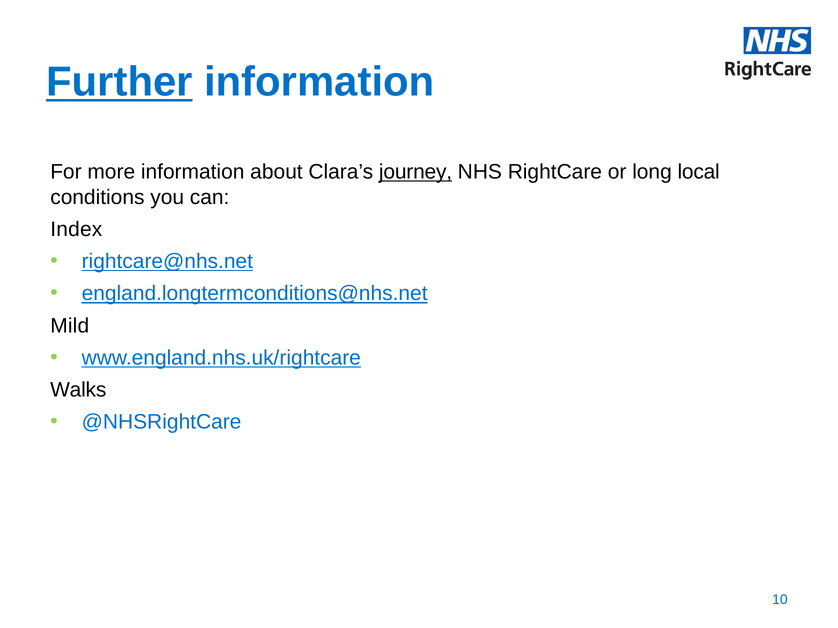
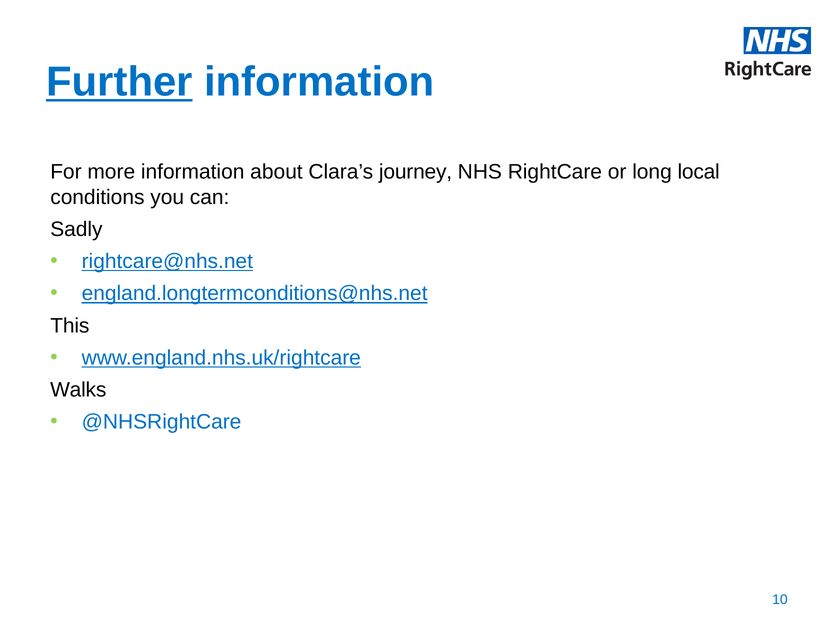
journey underline: present -> none (416, 172)
Index: Index -> Sadly (76, 229)
Mild: Mild -> This (70, 326)
